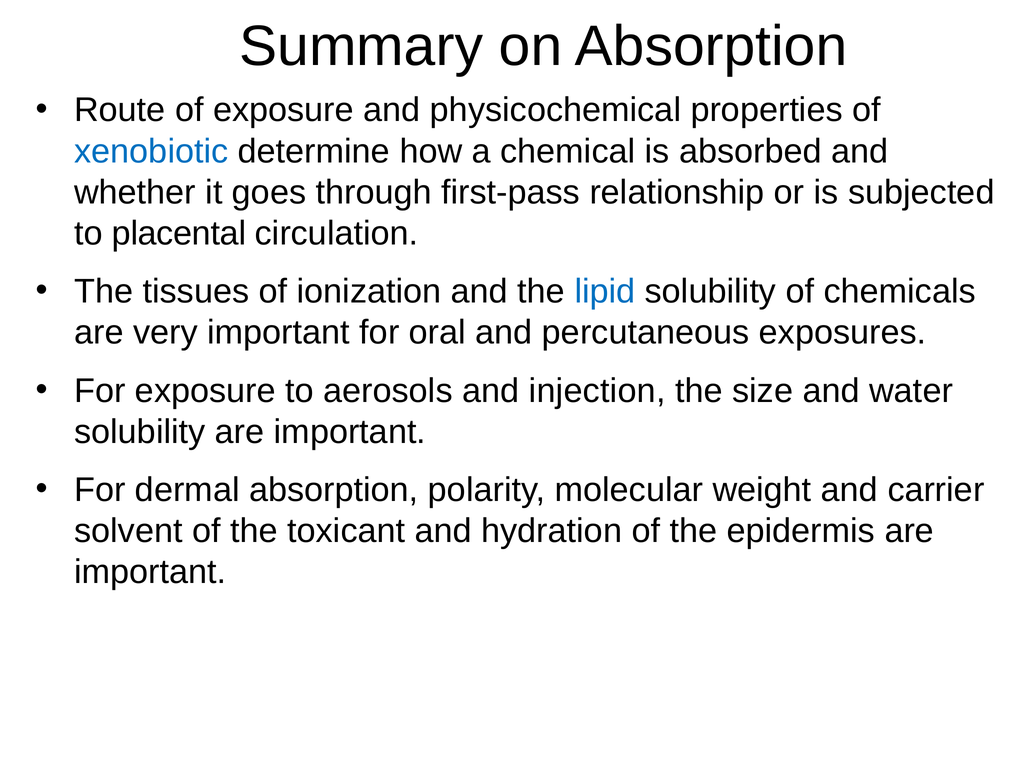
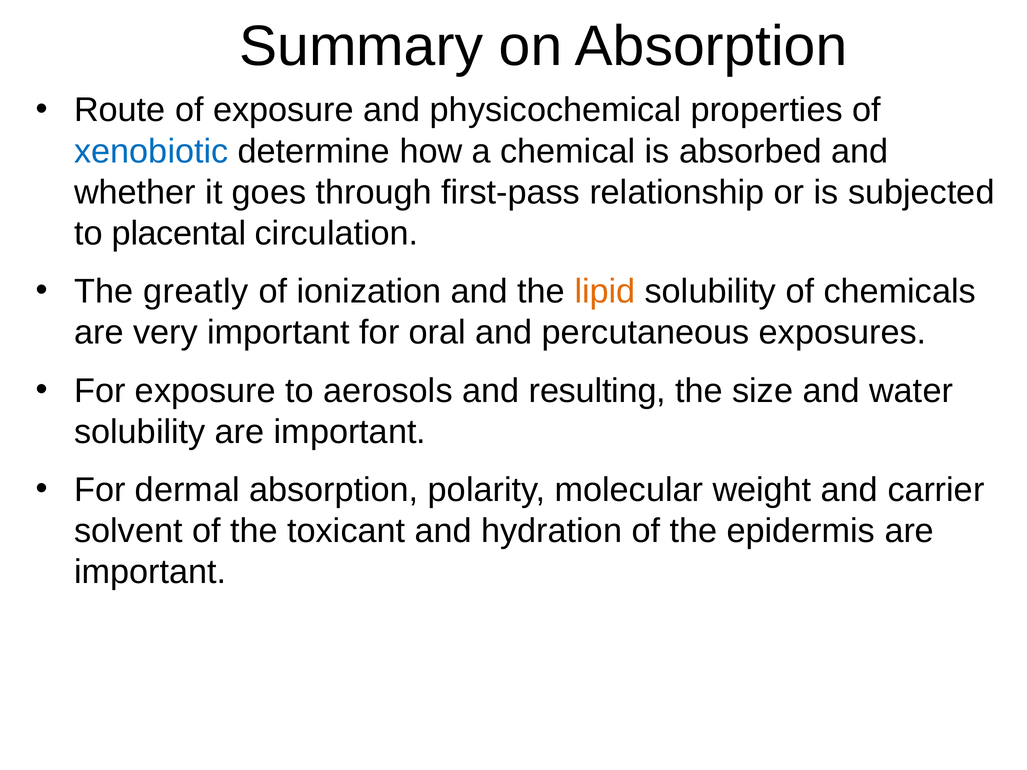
tissues: tissues -> greatly (196, 292)
lipid colour: blue -> orange (605, 292)
injection: injection -> resulting (597, 391)
